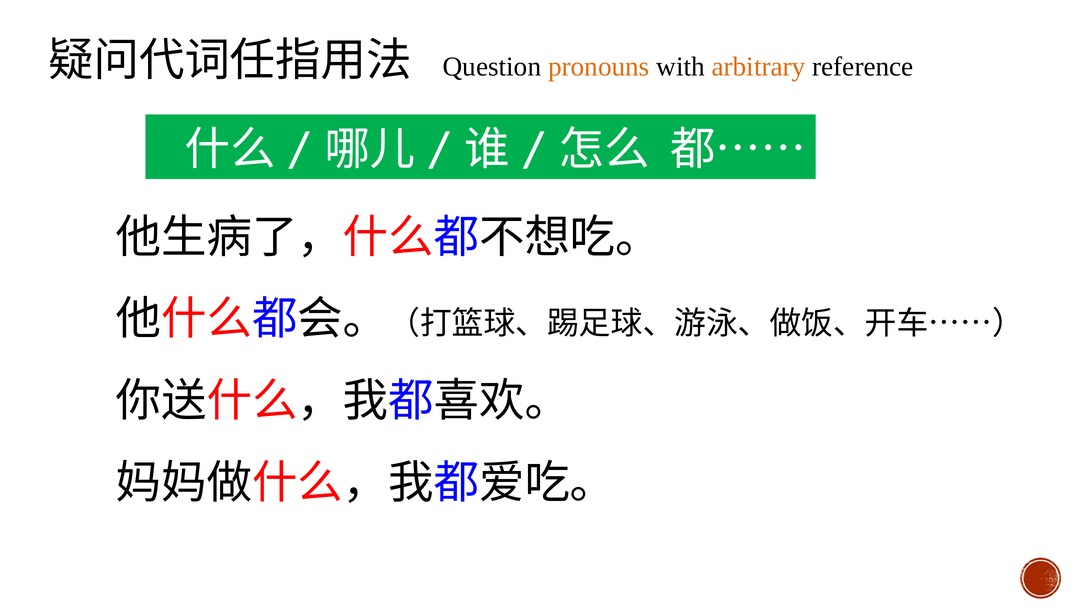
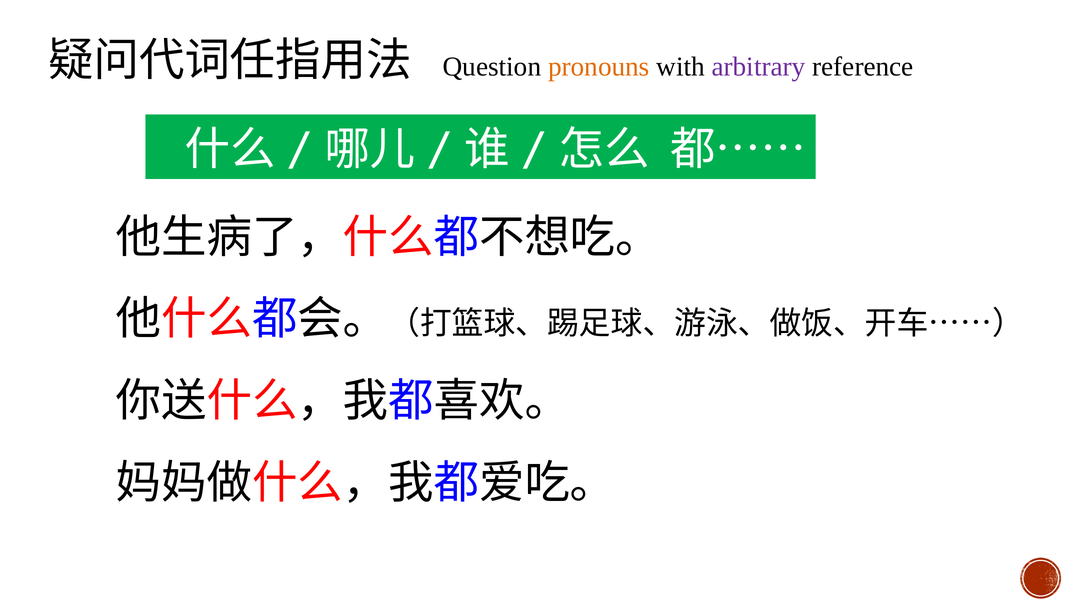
arbitrary colour: orange -> purple (759, 67)
